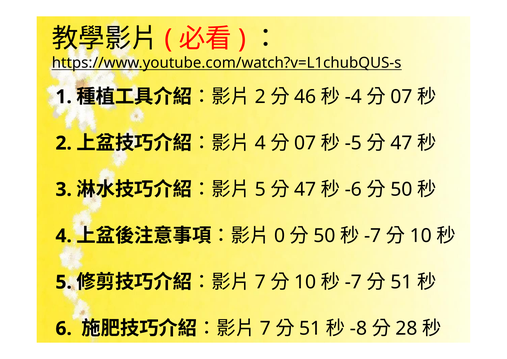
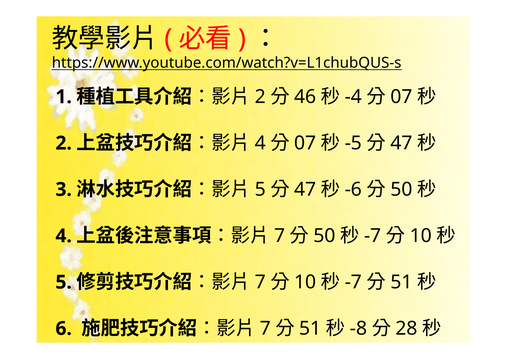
0: 0 -> 7 (280, 235)
